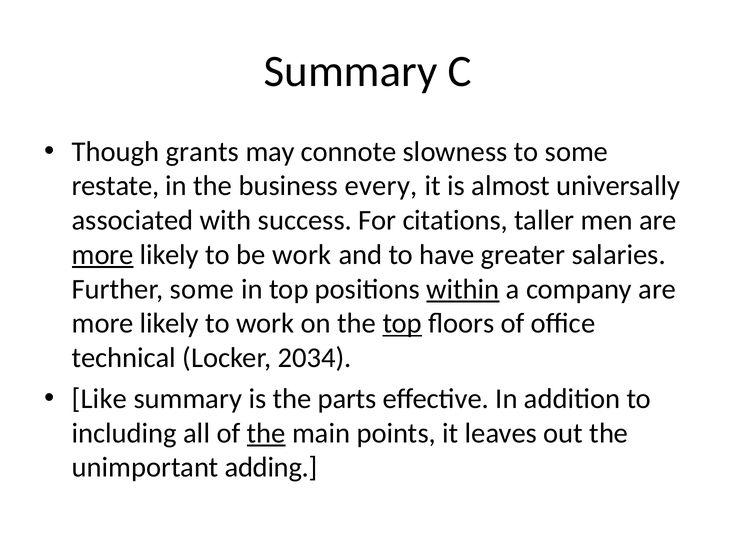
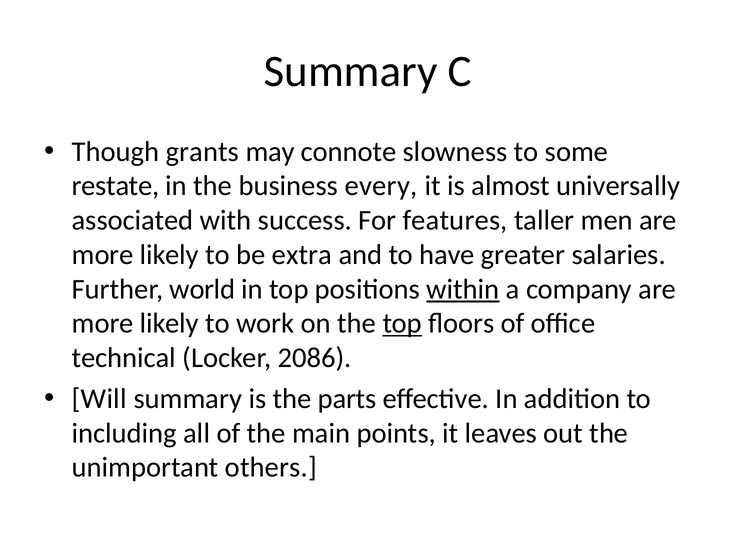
citations: citations -> features (455, 220)
more underline: present -> none (103, 255)
be work: work -> extra (302, 255)
Further some: some -> world (202, 289)
2034: 2034 -> 2086 (315, 358)
Like: Like -> Will (99, 399)
the underline: present -> none (266, 433)
adding: adding -> others (271, 468)
